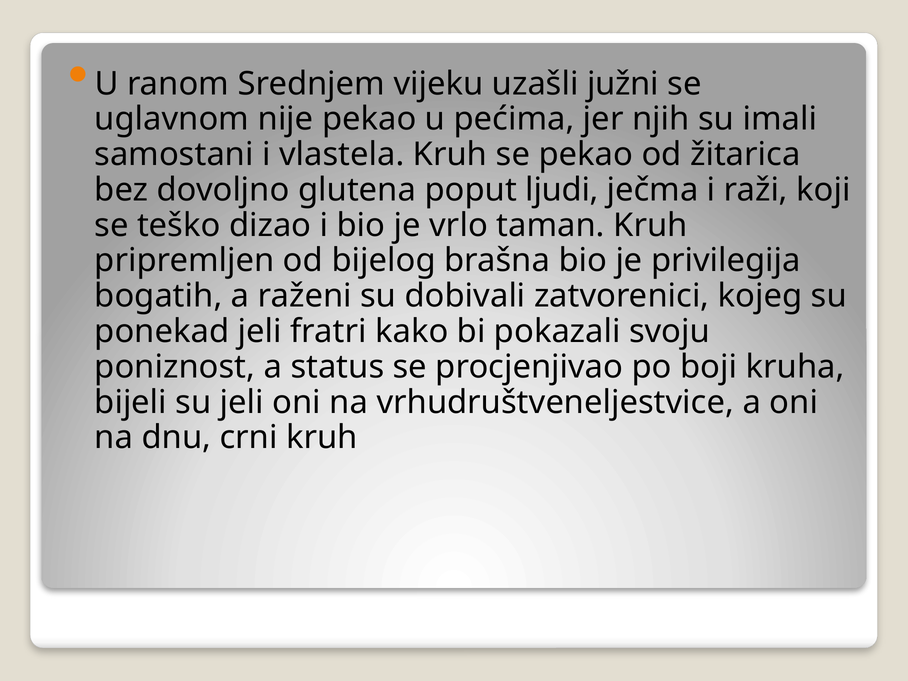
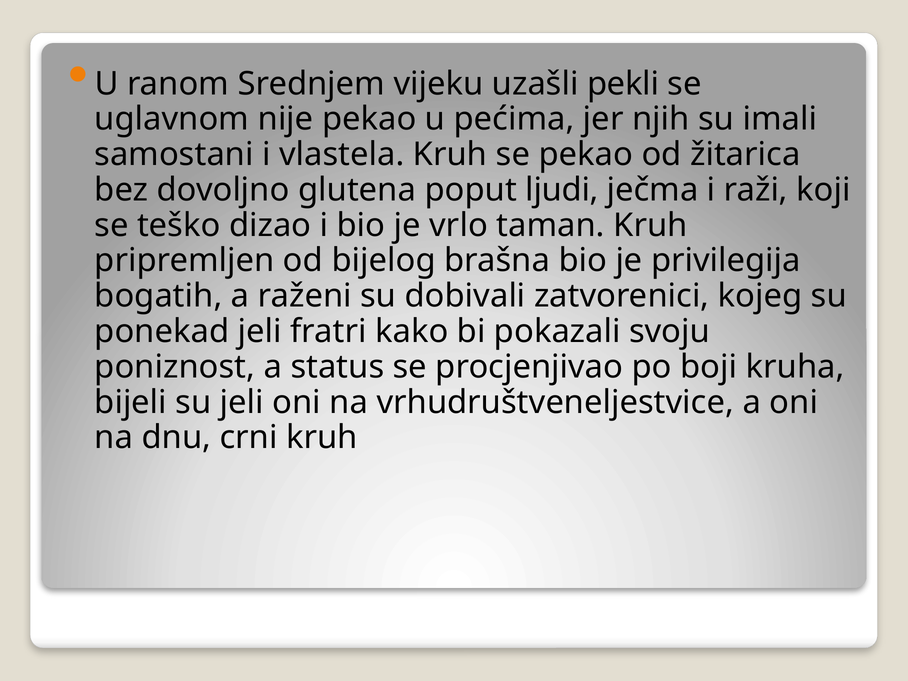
južni: južni -> pekli (623, 84)
